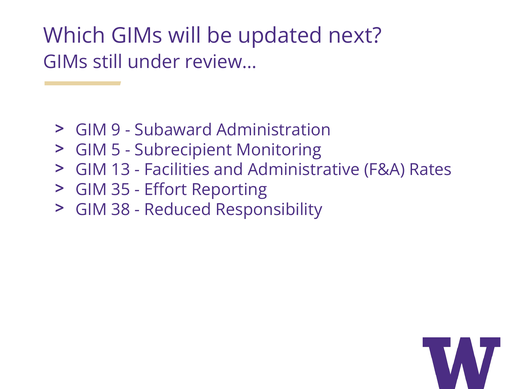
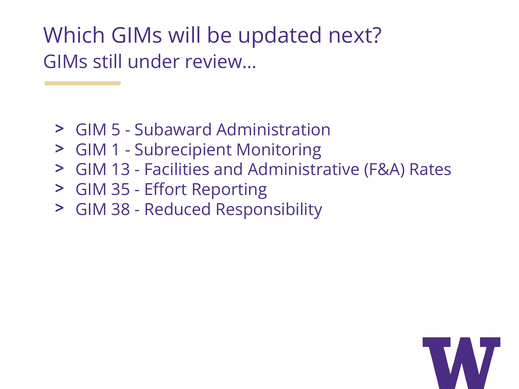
9: 9 -> 5 (116, 130)
5: 5 -> 1 (116, 150)
